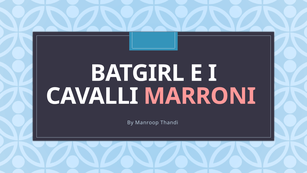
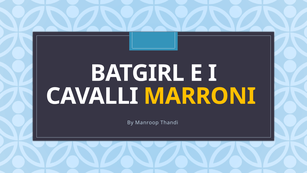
MARRONI colour: pink -> yellow (200, 96)
